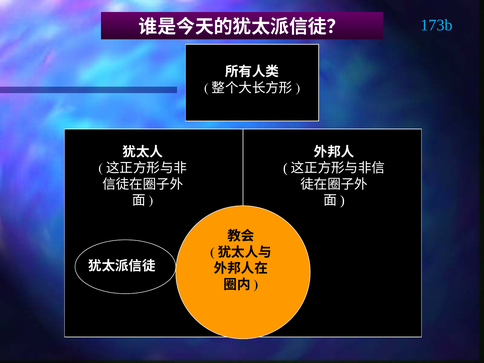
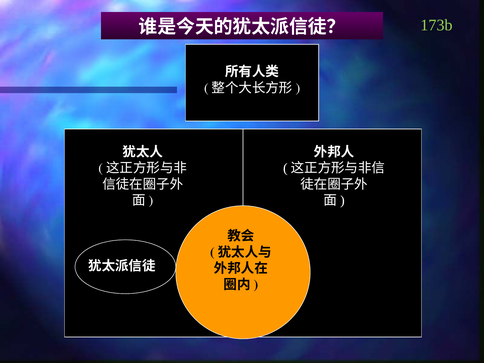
173b colour: light blue -> light green (436, 25)
